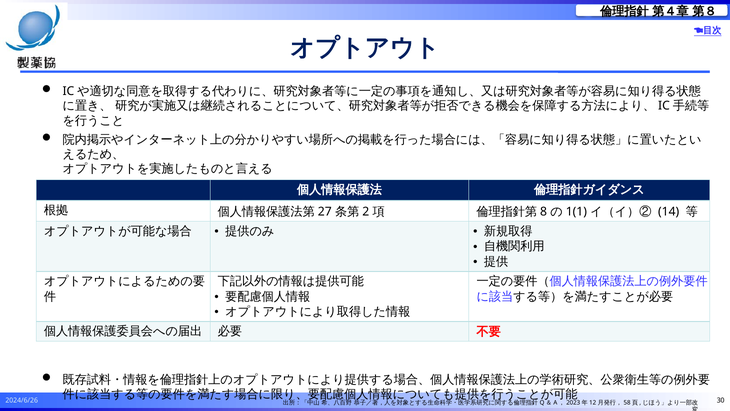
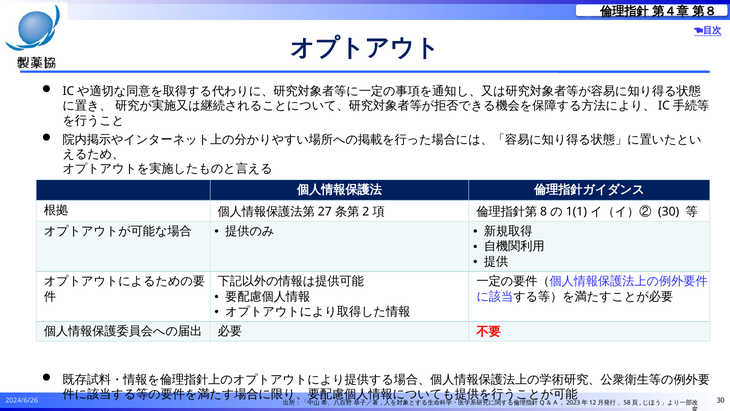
14: 14 -> 30 (669, 211)
